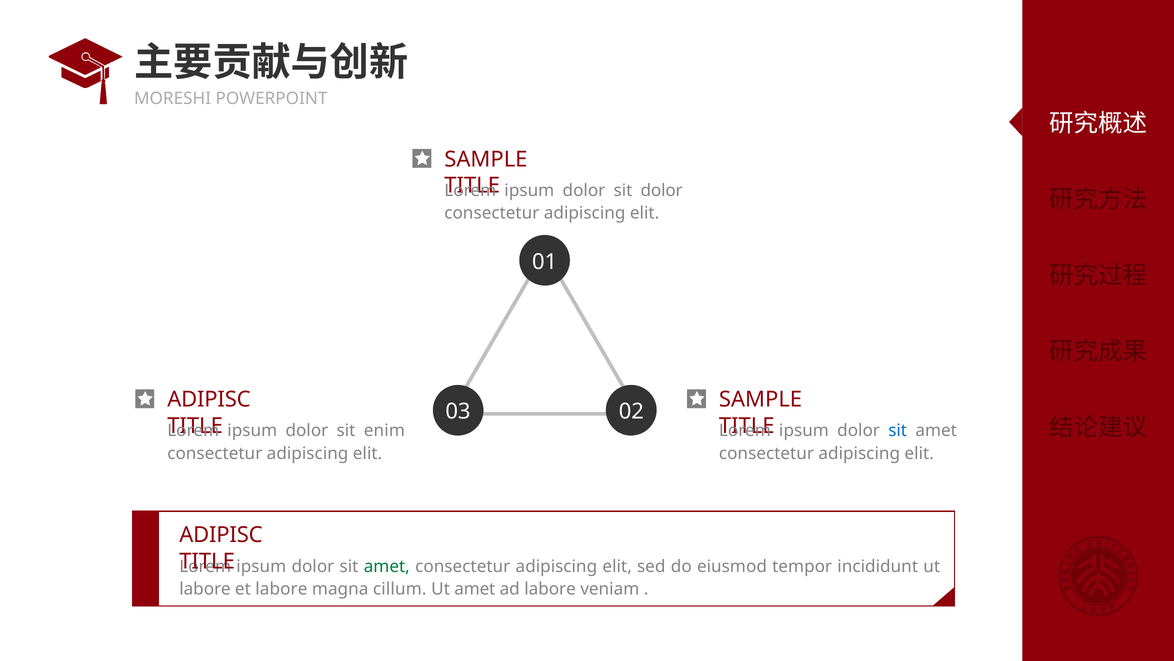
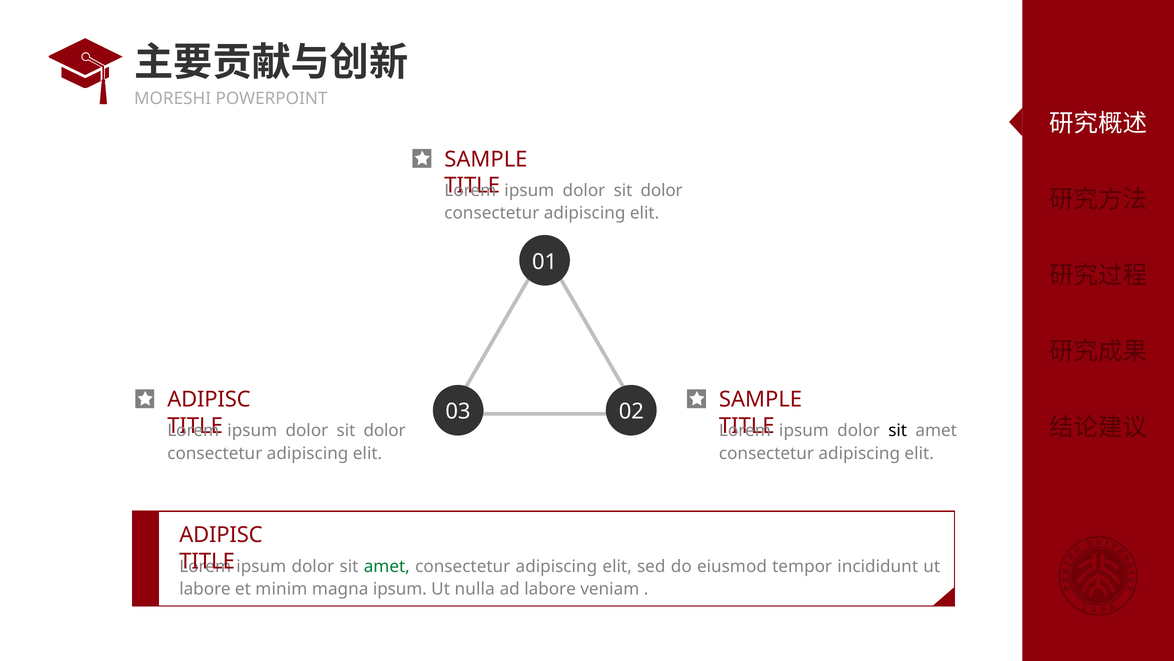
enim: enim -> dolor (385, 430)
sit colour: blue -> black (898, 430)
et labore: labore -> minim (281, 589)
magna cillum: cillum -> ipsum (400, 589)
Ut amet: amet -> nulla (475, 589)
